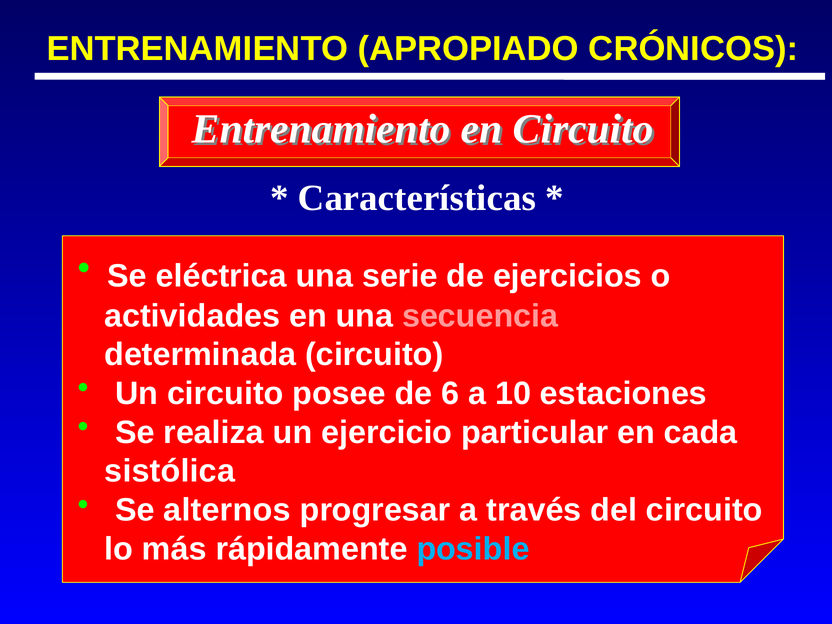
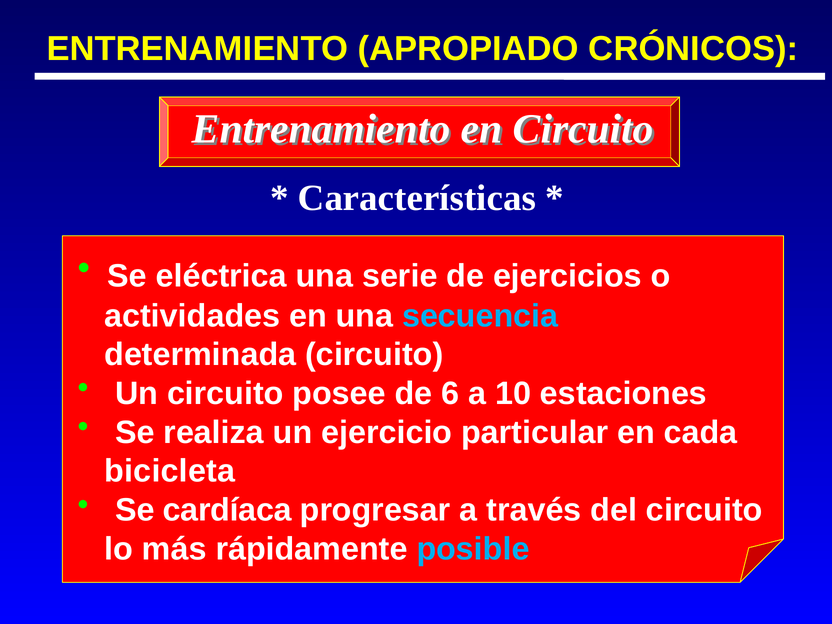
secuencia colour: pink -> light blue (480, 316)
sistólica: sistólica -> bicicleta (170, 471)
alternos: alternos -> cardíaca (227, 510)
